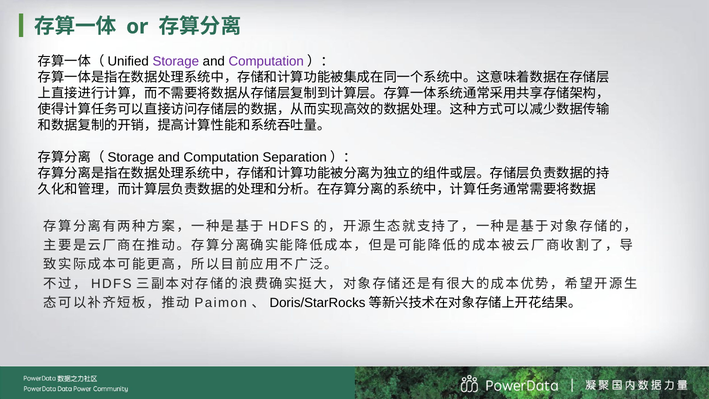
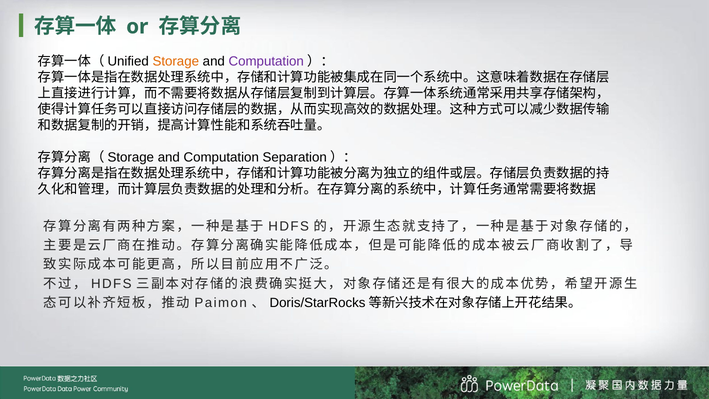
Storage colour: purple -> orange (176, 62)
